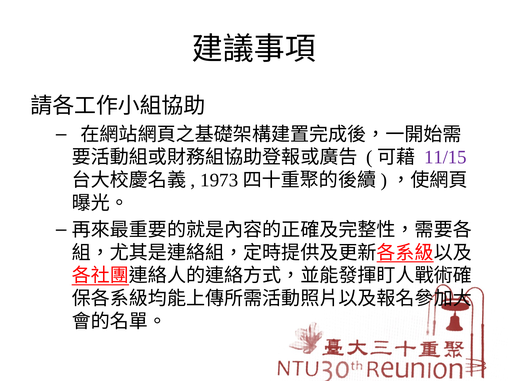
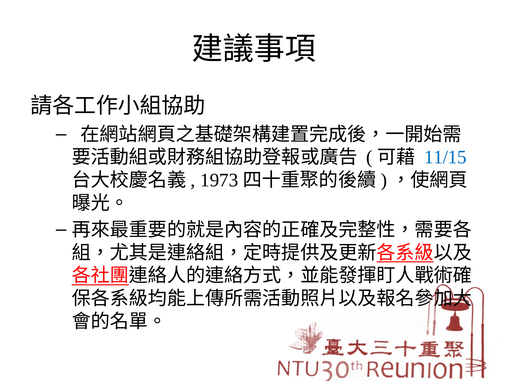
11/15 colour: purple -> blue (445, 157)
